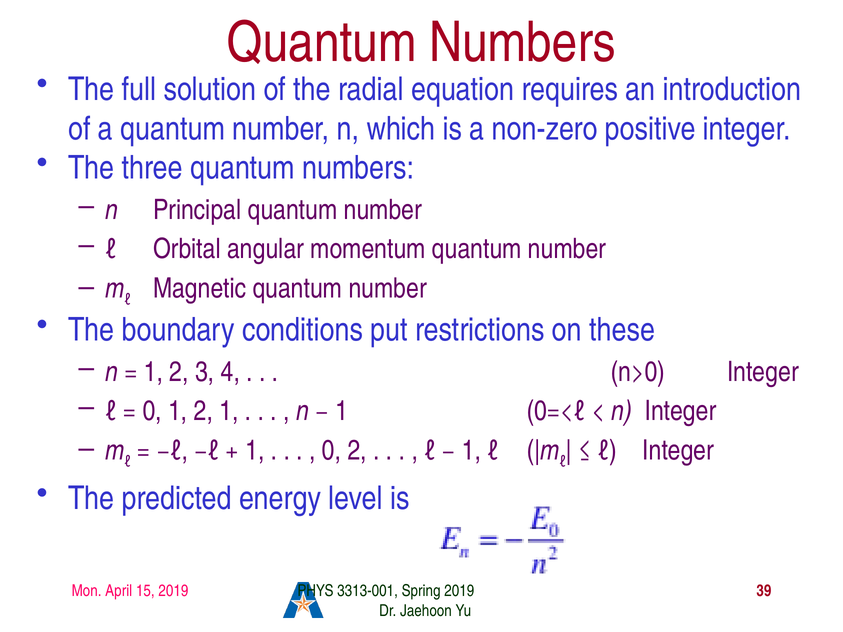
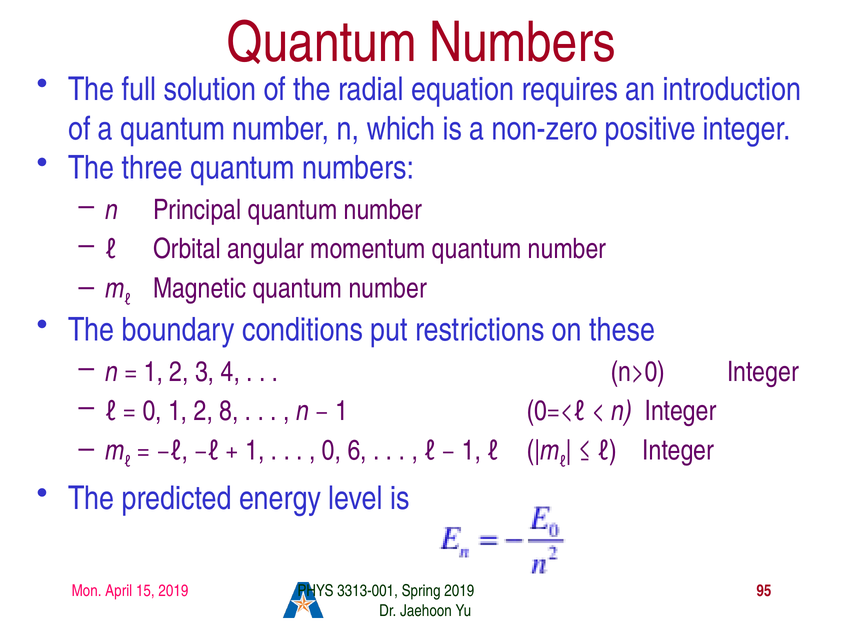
2 1: 1 -> 8 (229, 411)
0 2: 2 -> 6 (357, 451)
39: 39 -> 95 (764, 591)
